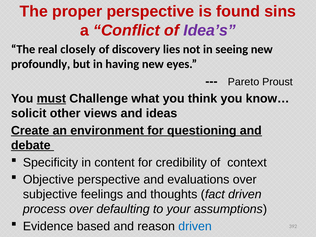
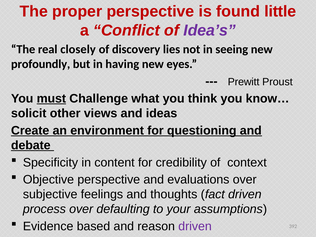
sins: sins -> little (280, 11)
Pareto: Pareto -> Prewitt (244, 82)
driven colour: blue -> purple (195, 226)
